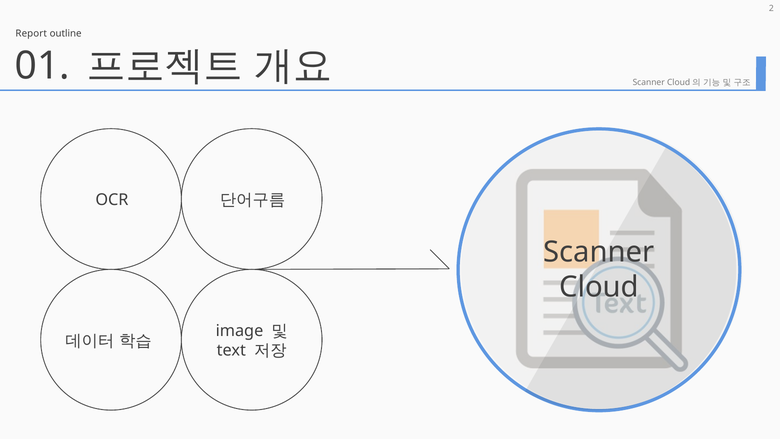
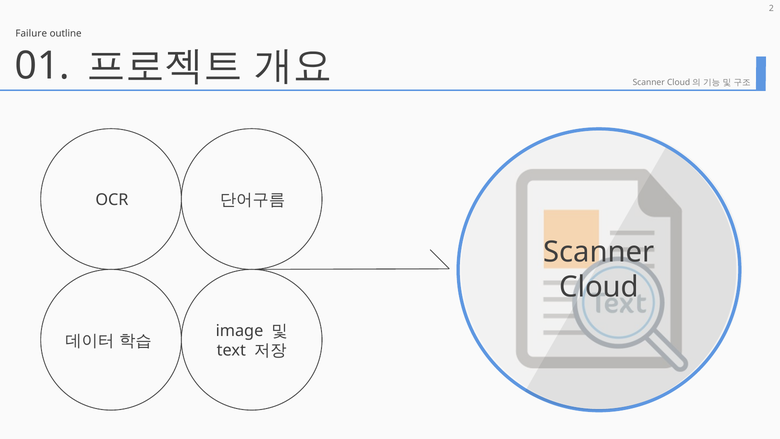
Report: Report -> Failure (31, 34)
